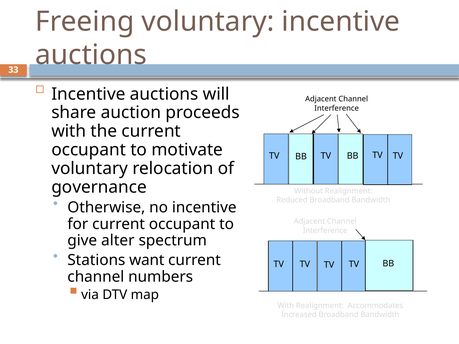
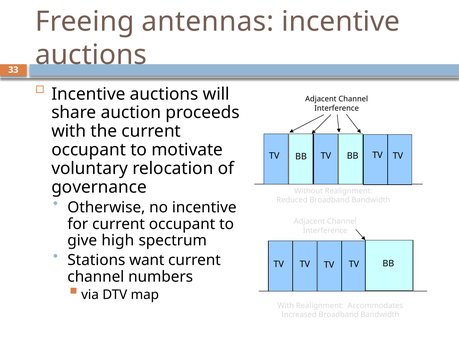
Freeing voluntary: voluntary -> antennas (208, 21)
alter: alter -> high (118, 241)
